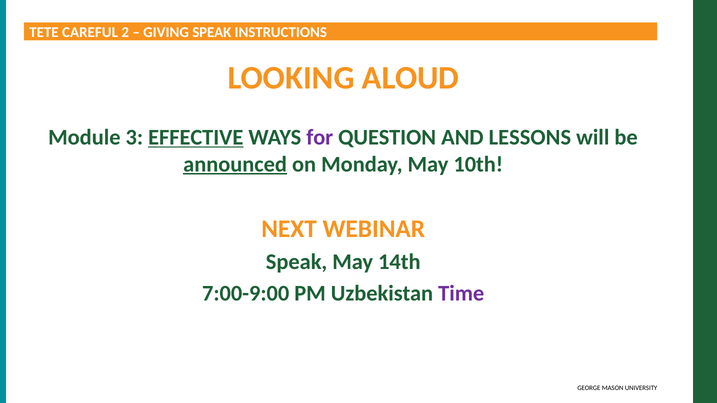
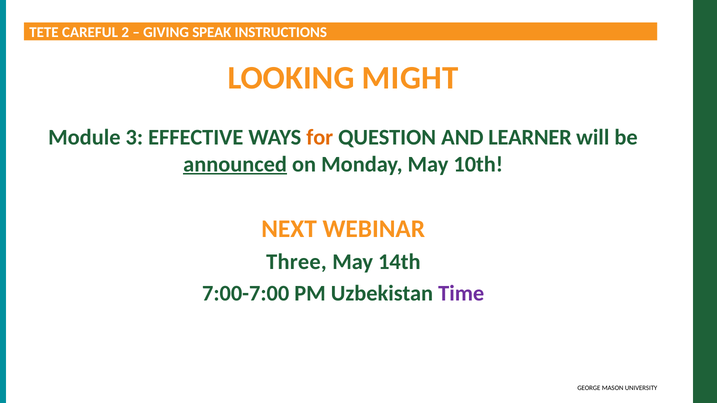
ALOUD: ALOUD -> MIGHT (410, 78)
EFFECTIVE underline: present -> none (196, 138)
for colour: purple -> orange (320, 138)
LESSONS: LESSONS -> LEARNER (530, 138)
Speak: Speak -> Three (296, 262)
7:00-9:00: 7:00-9:00 -> 7:00-7:00 (246, 293)
